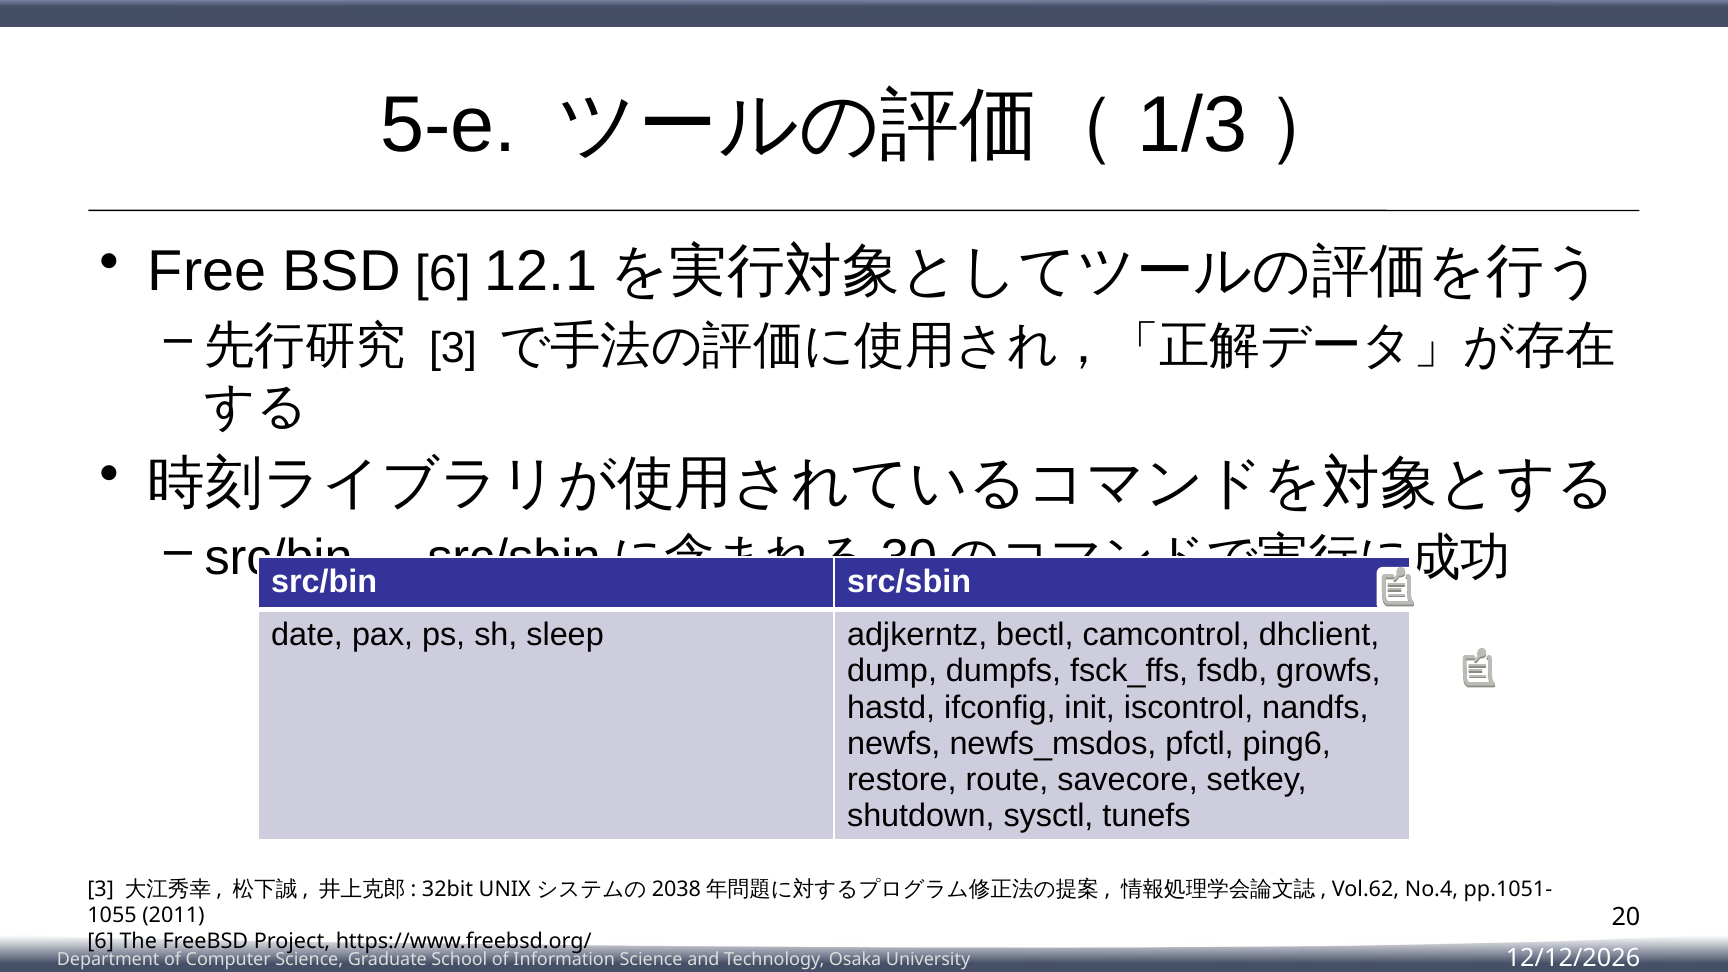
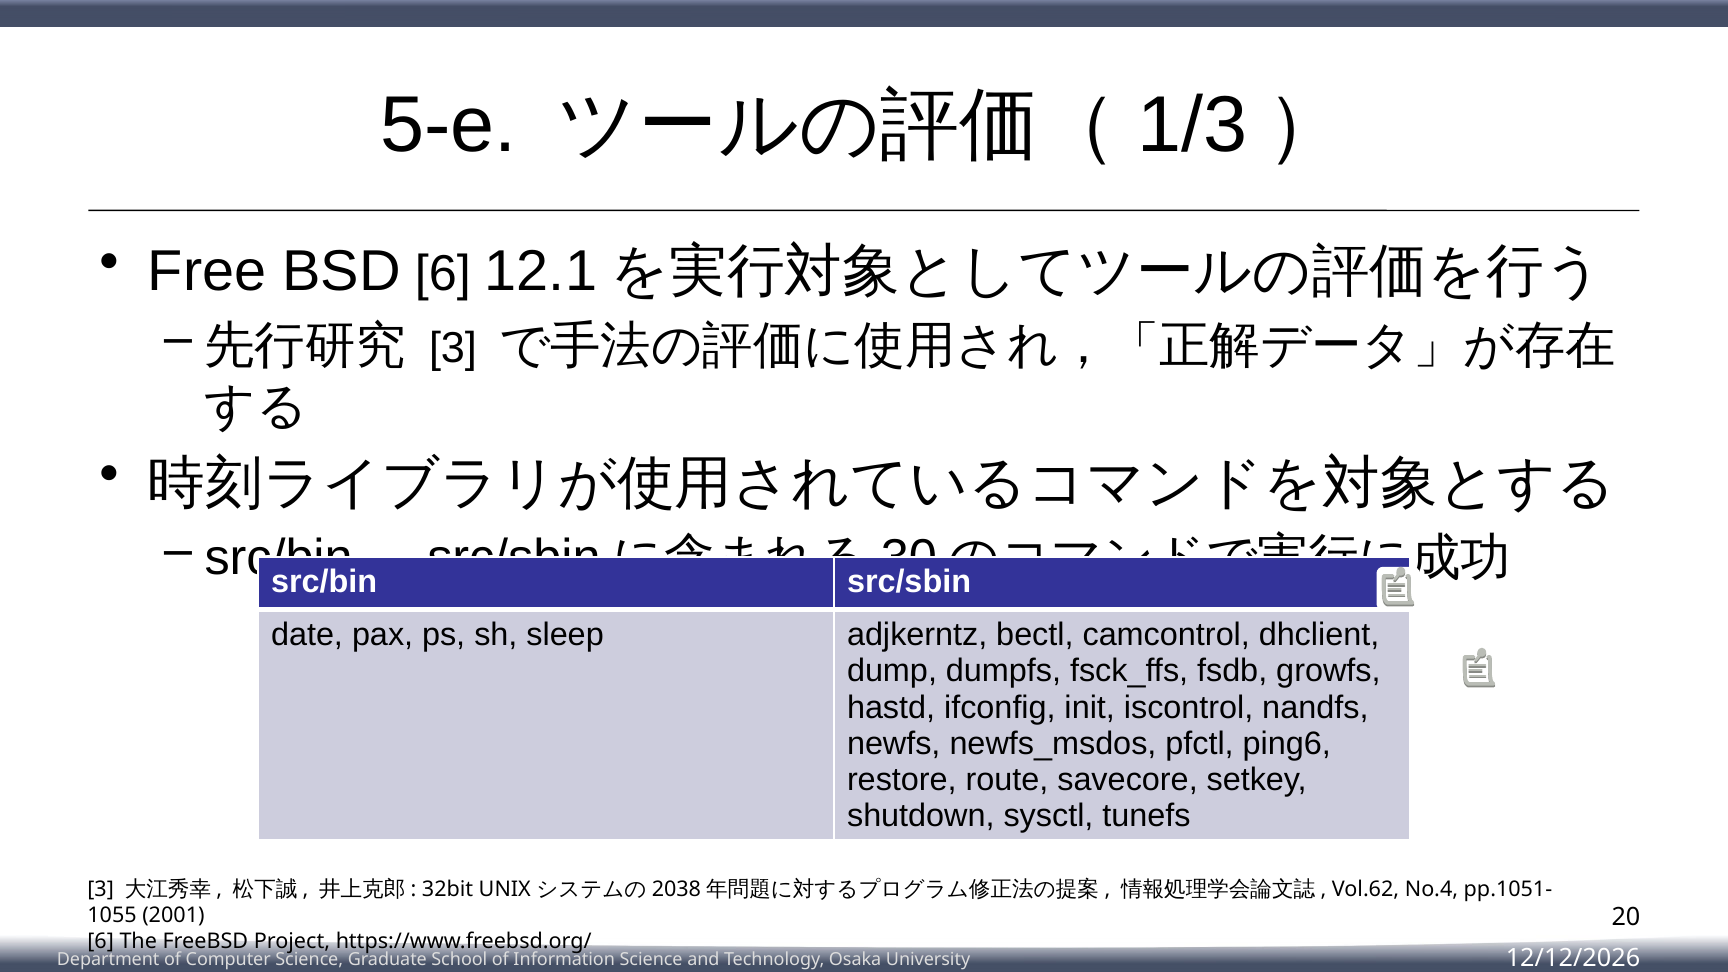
2011: 2011 -> 2001 (173, 916)
